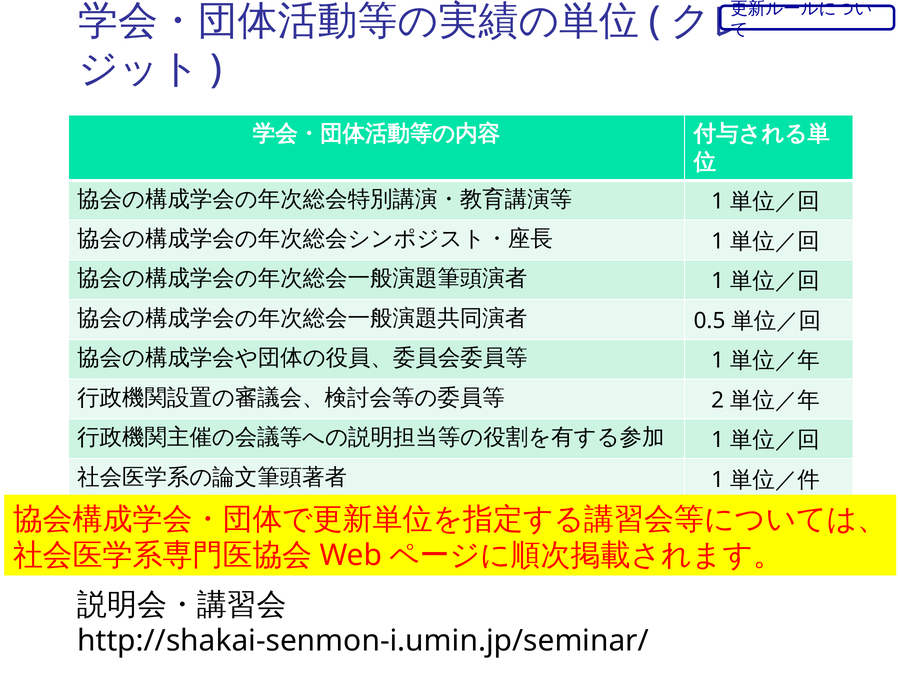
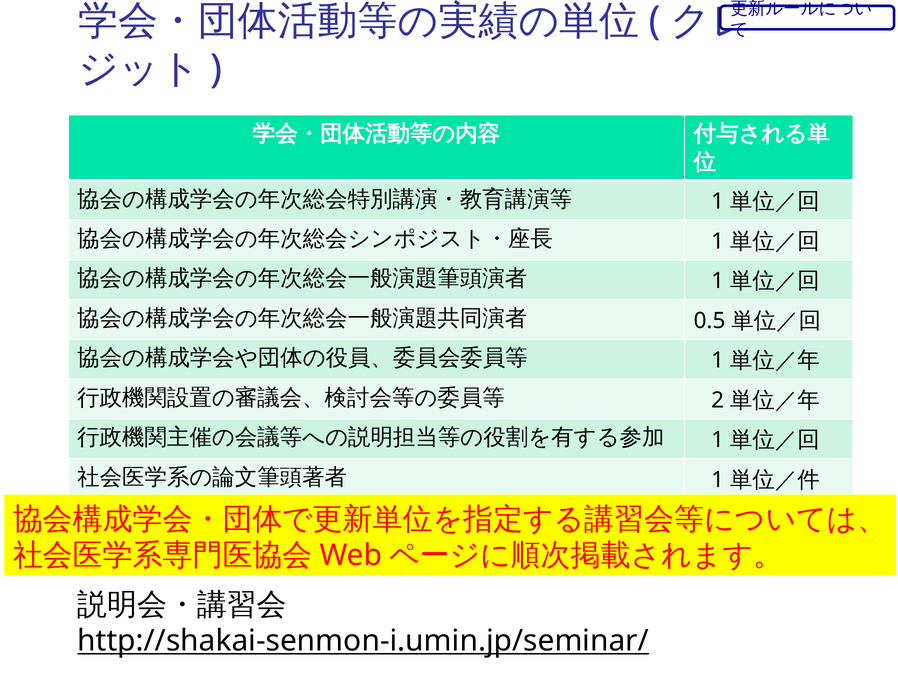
http://shakai-senmon-i.umin.jp/seminar/ underline: none -> present (363, 640)
